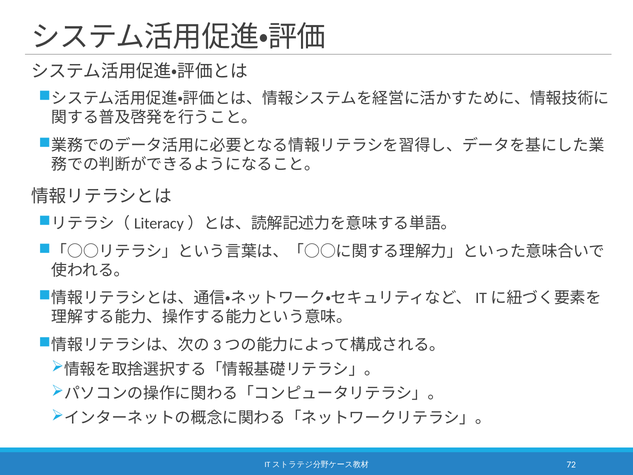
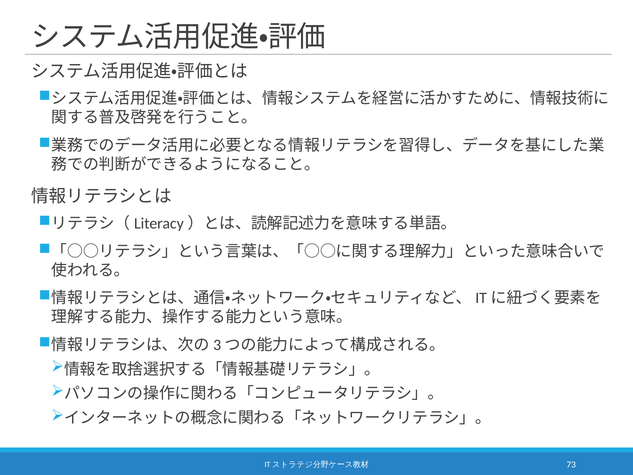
72: 72 -> 73 (571, 464)
